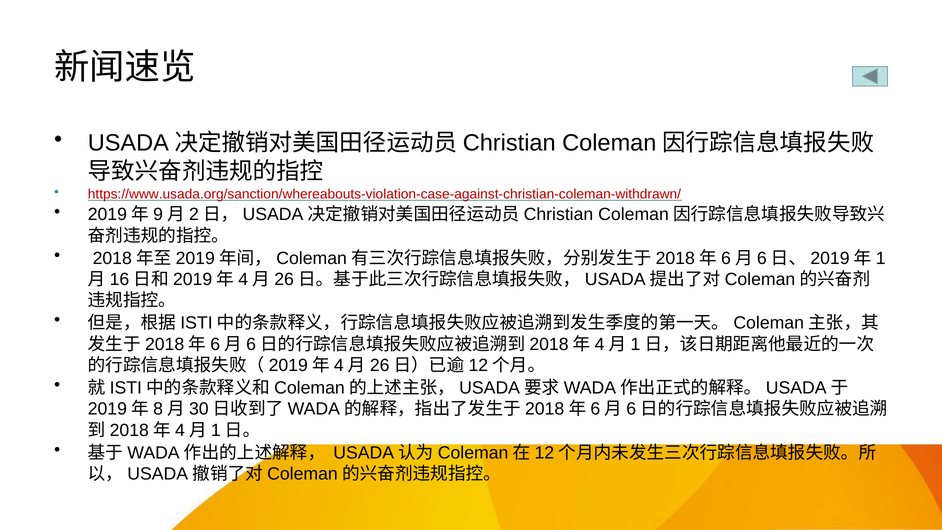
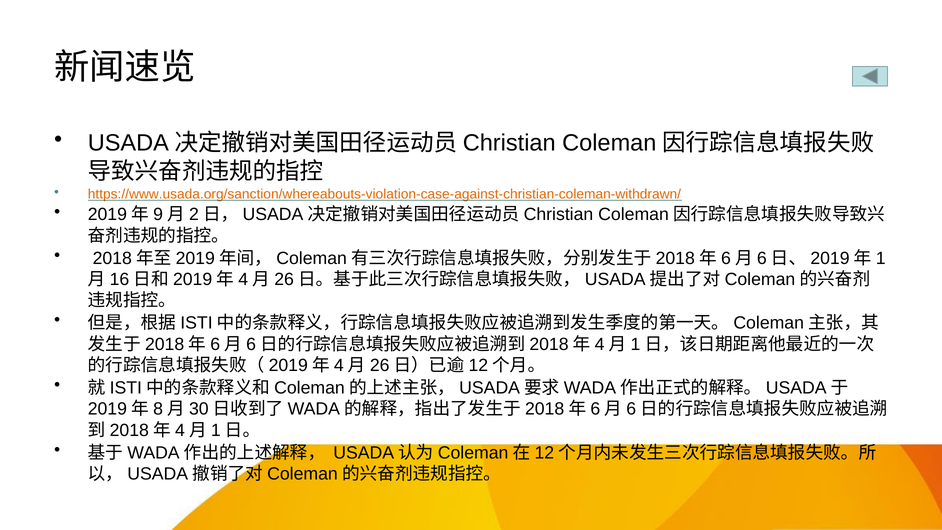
https://www.usada.org/sanction/whereabouts-violation-case-against-christian-coleman-withdrawn/ colour: red -> orange (384, 194)
